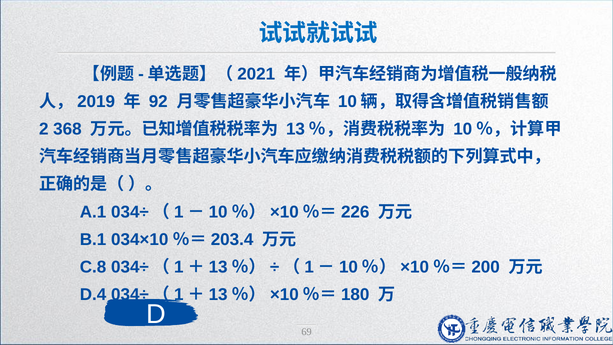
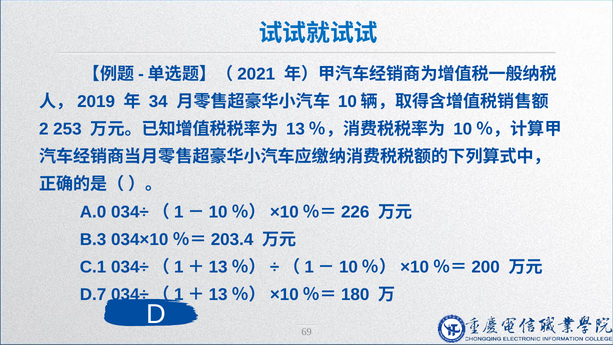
92: 92 -> 34 (158, 101)
368: 368 -> 253 (67, 129)
A.1: A.1 -> A.0 (93, 212)
B.1: B.1 -> B.3 (93, 239)
C.8: C.8 -> C.1 (93, 267)
D.4: D.4 -> D.7 (93, 295)
